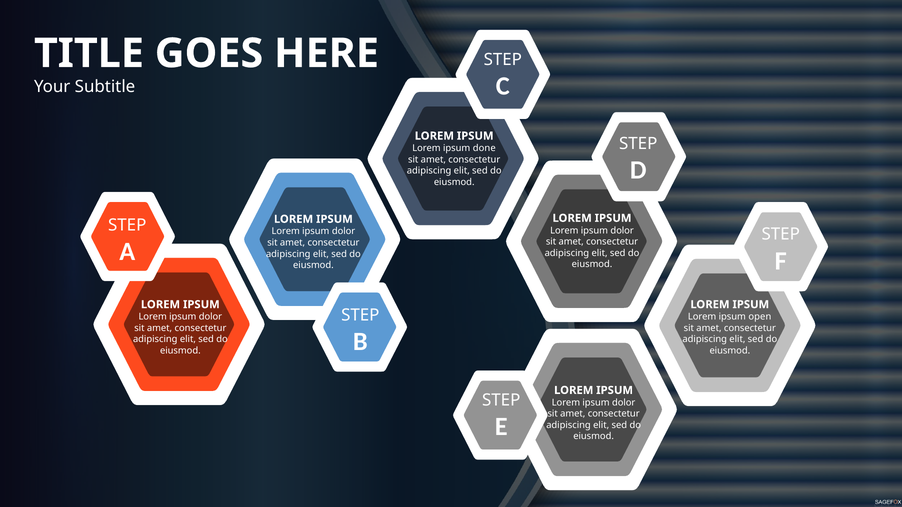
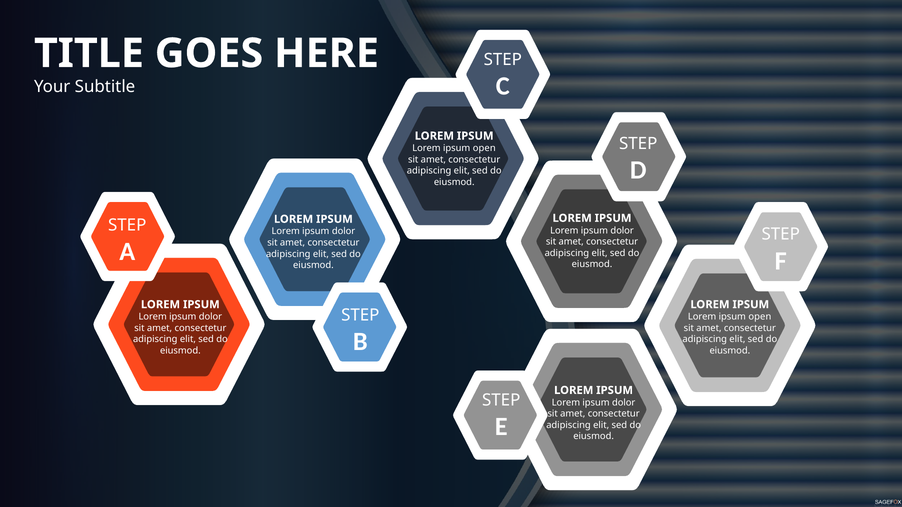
done: done -> open (484, 148)
